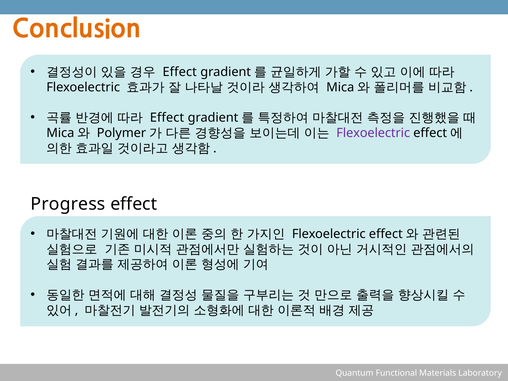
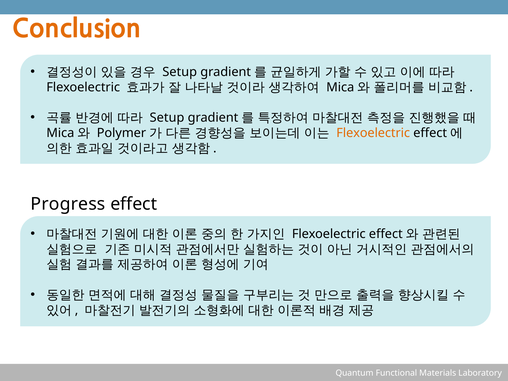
Effect: Effect -> Setup (180, 72)
Effect: Effect -> Setup (167, 118)
Flexoelectric colour: purple -> orange (373, 133)
